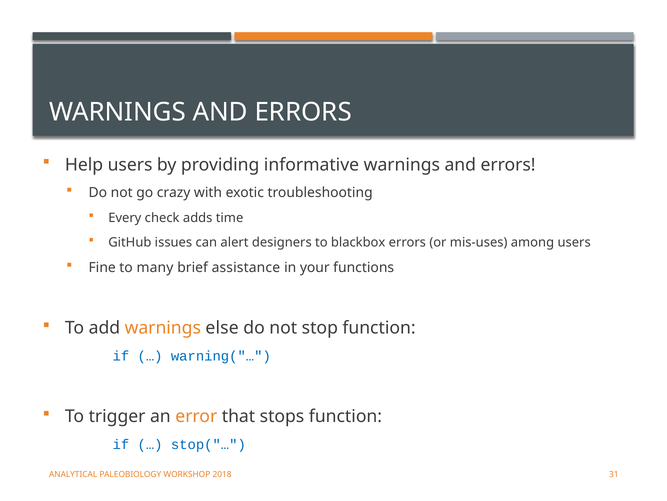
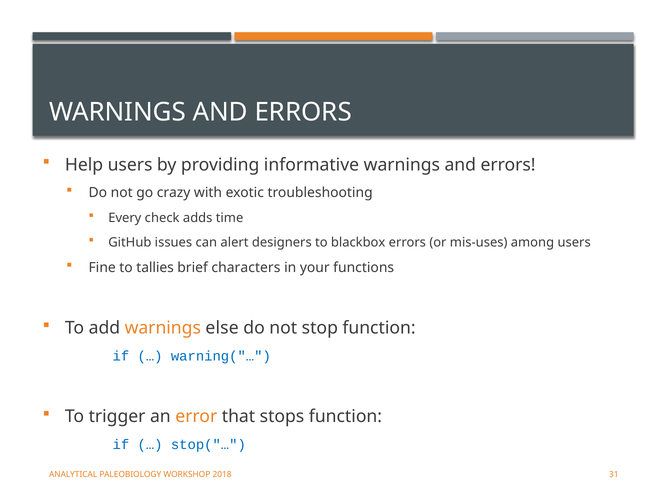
many: many -> tallies (155, 267)
assistance: assistance -> characters (246, 267)
